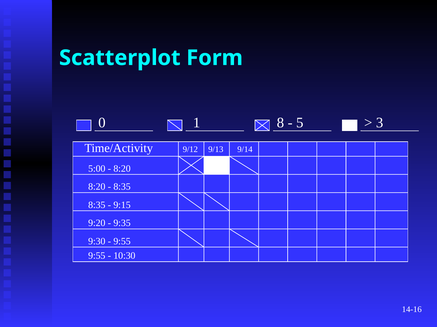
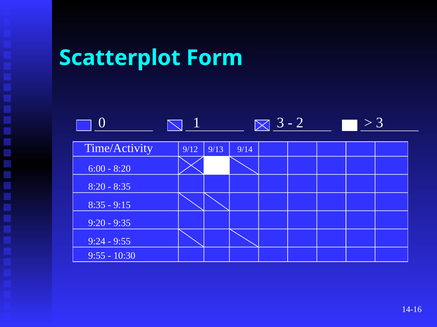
1 8: 8 -> 3 (280, 123)
5: 5 -> 2 (300, 123)
5:00: 5:00 -> 6:00 (97, 169)
9:30: 9:30 -> 9:24 (97, 242)
